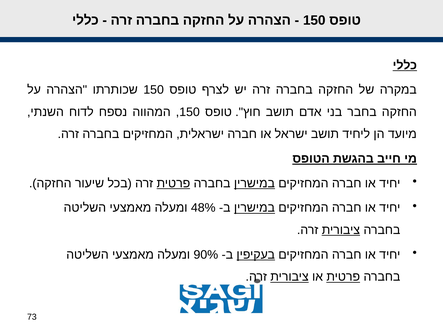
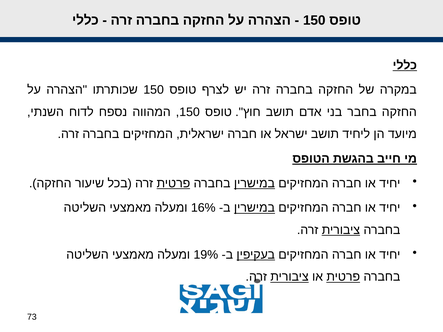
48%: 48% -> 16% (203, 208)
90%: 90% -> 19% (206, 255)
